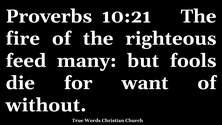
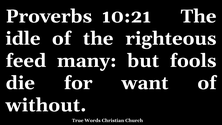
fire: fire -> idle (23, 39)
